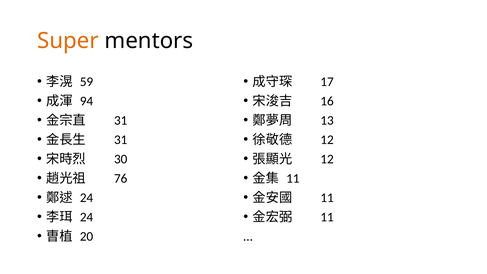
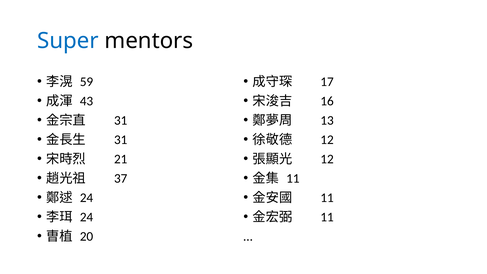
Super colour: orange -> blue (68, 41)
94: 94 -> 43 (86, 101)
30: 30 -> 21 (121, 159)
76: 76 -> 37 (121, 178)
